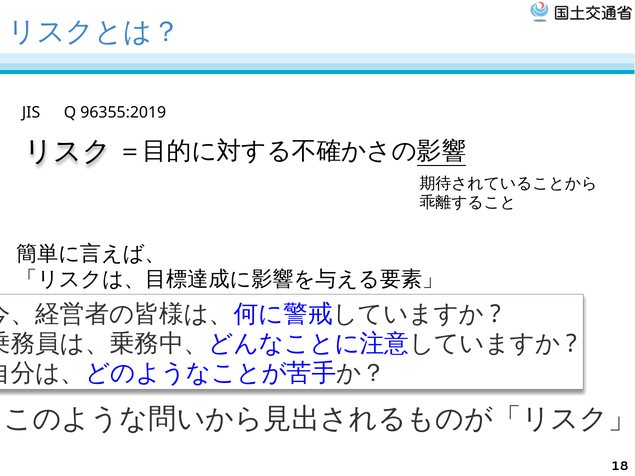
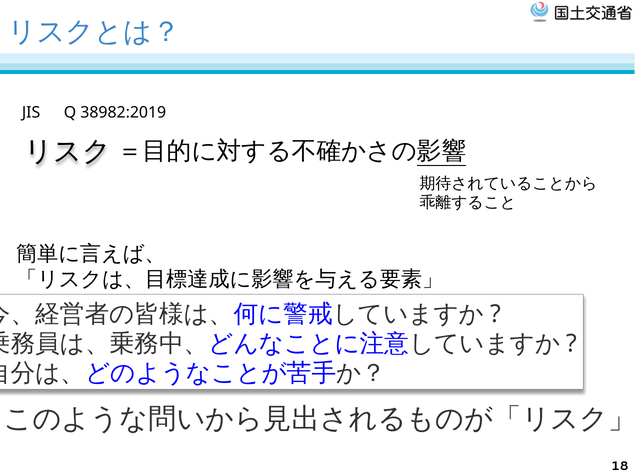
96355:2019: 96355:2019 -> 38982:2019 (123, 112)
